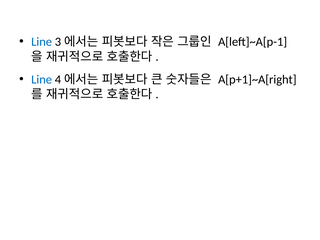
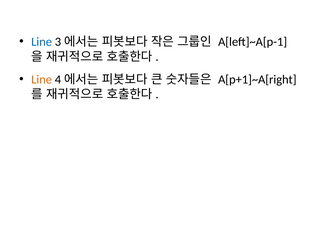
Line colour: blue -> orange (42, 79)
